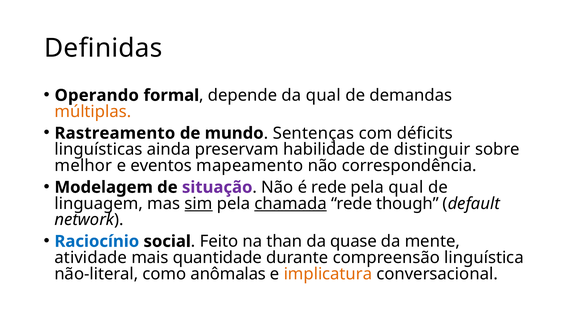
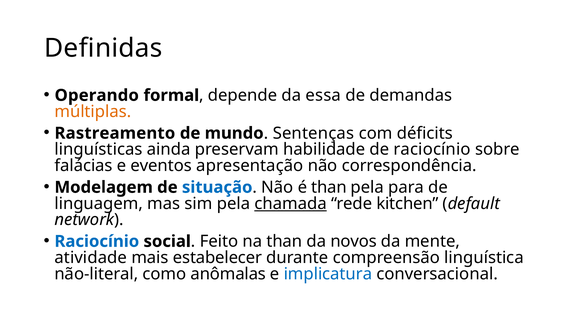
da qual: qual -> essa (323, 95)
de distinguir: distinguir -> raciocínio (432, 150)
melhor: melhor -> falácias (84, 166)
mapeamento: mapeamento -> apresentação (250, 166)
situação colour: purple -> blue (217, 187)
é rede: rede -> than (329, 187)
pela qual: qual -> para (406, 187)
sim underline: present -> none (199, 204)
though: though -> kitchen (408, 204)
quase: quase -> novos (354, 242)
quantidade: quantidade -> estabelecer (217, 258)
implicatura colour: orange -> blue (328, 274)
